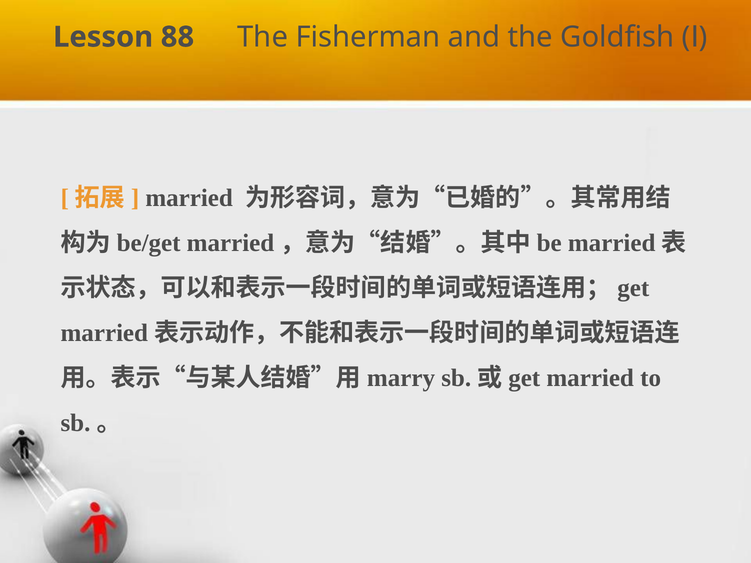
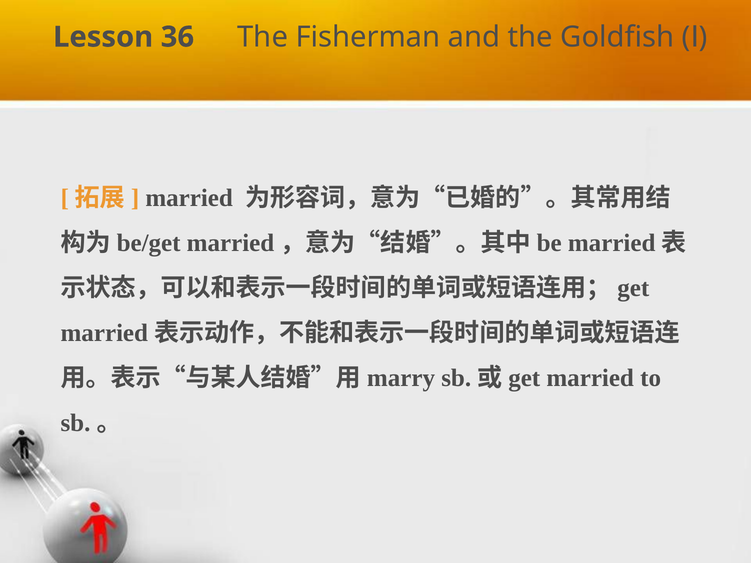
88: 88 -> 36 (177, 37)
